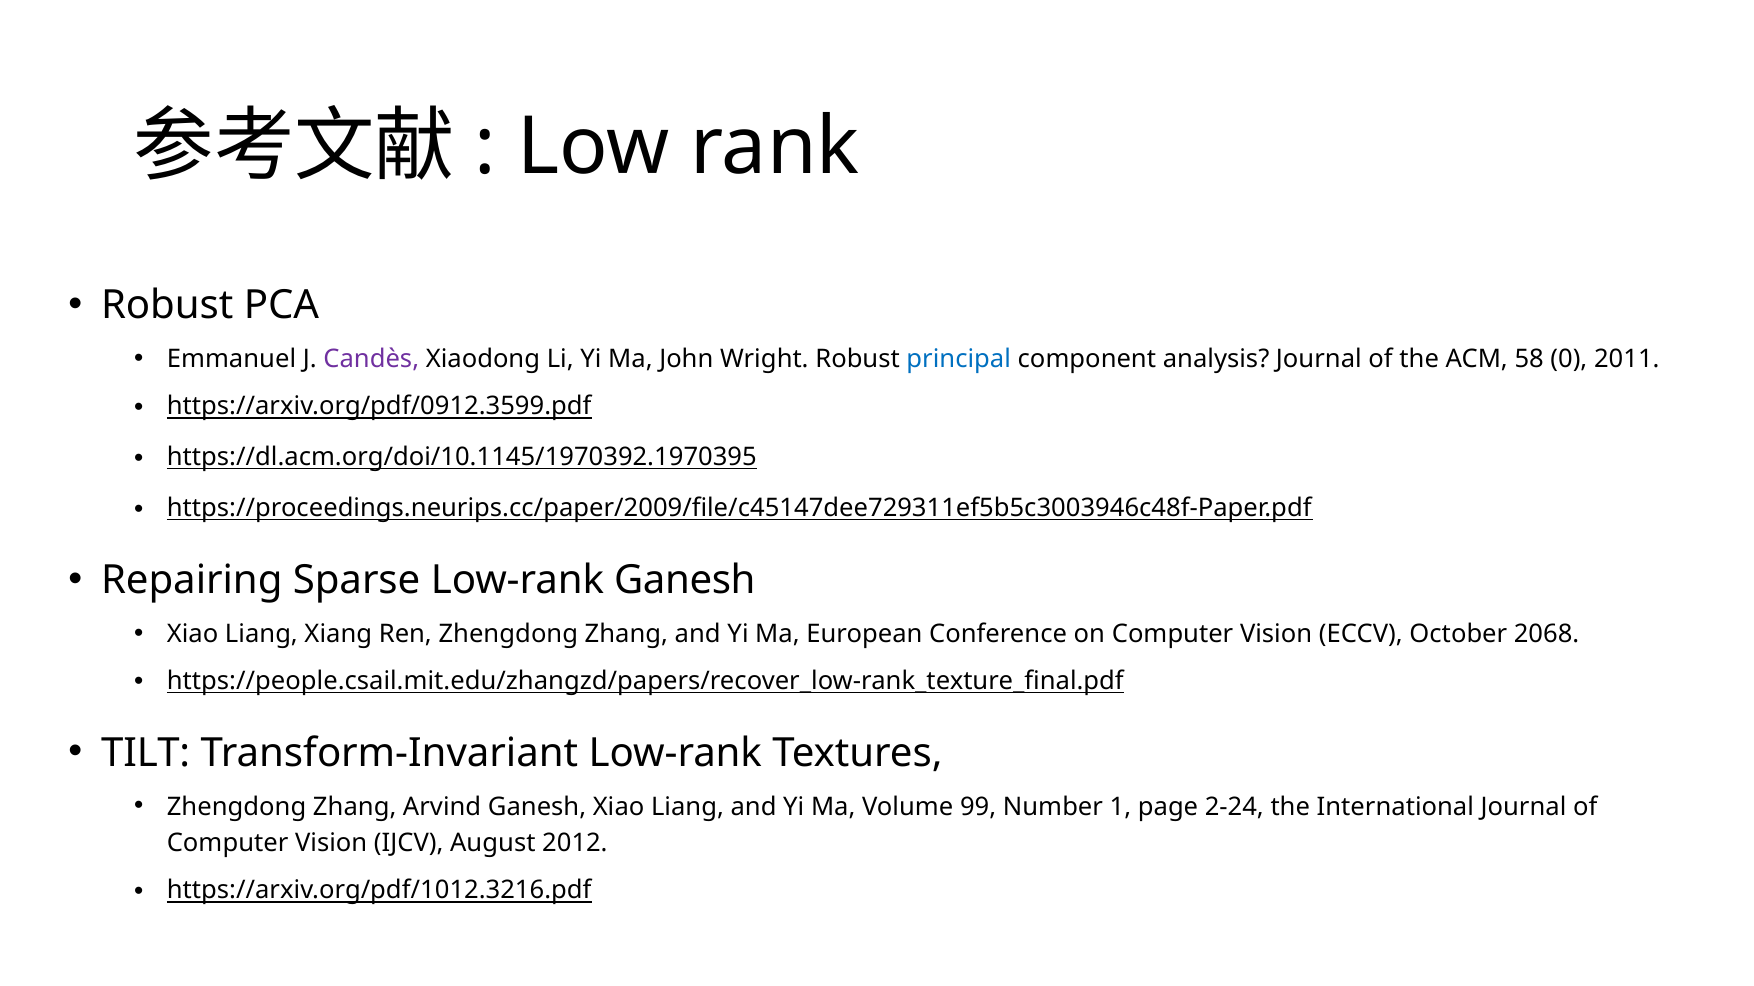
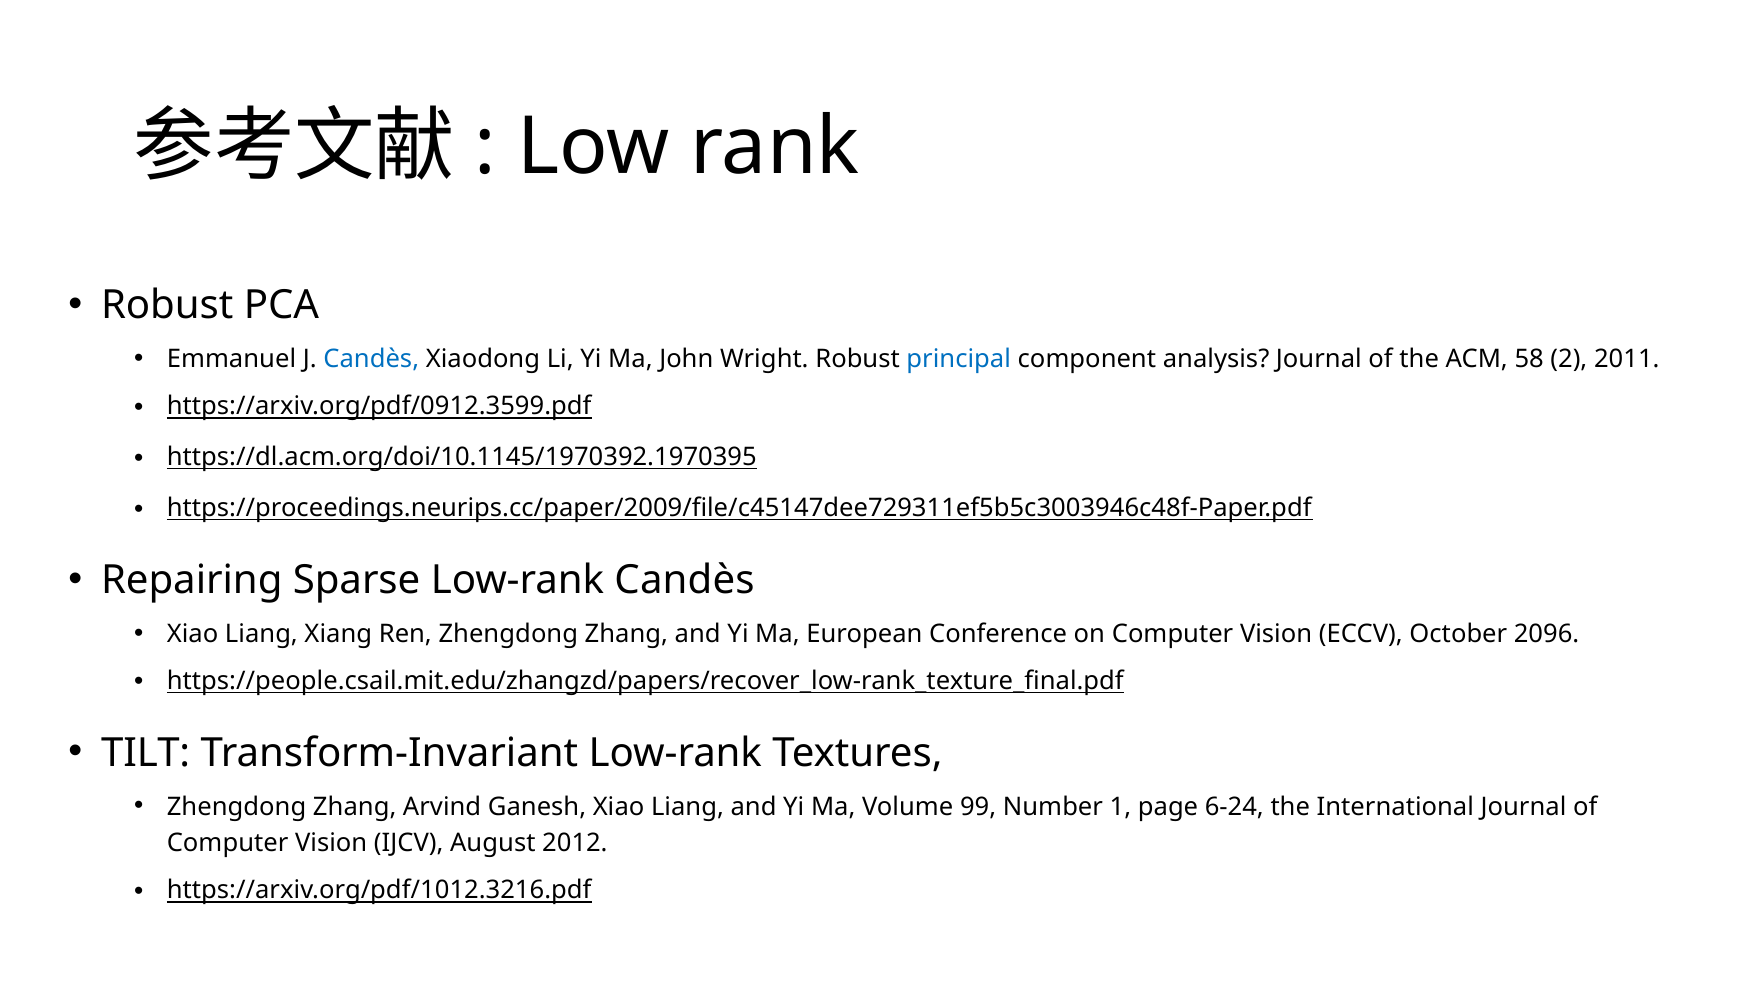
Candès colour: purple -> blue (371, 359)
0: 0 -> 2 (1569, 359)
Low-rank Ganesh: Ganesh -> Candès (685, 581)
2068: 2068 -> 2096 (1547, 634)
2-24: 2-24 -> 6-24 (1234, 807)
